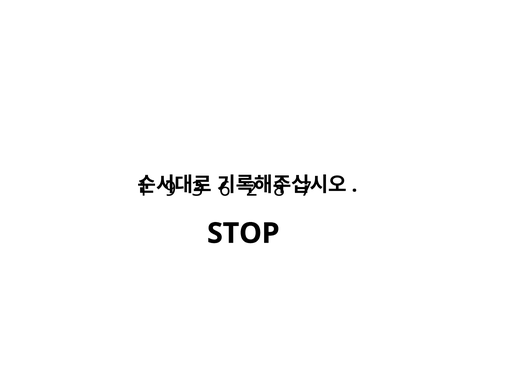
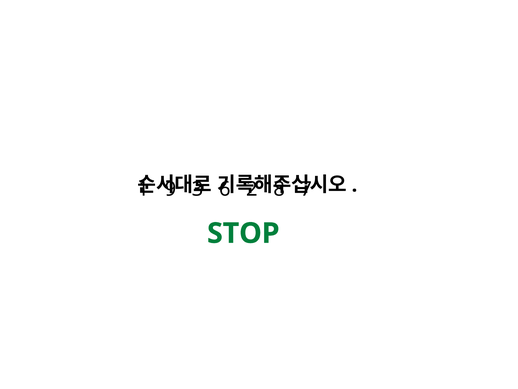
STOP colour: black -> green (243, 233)
